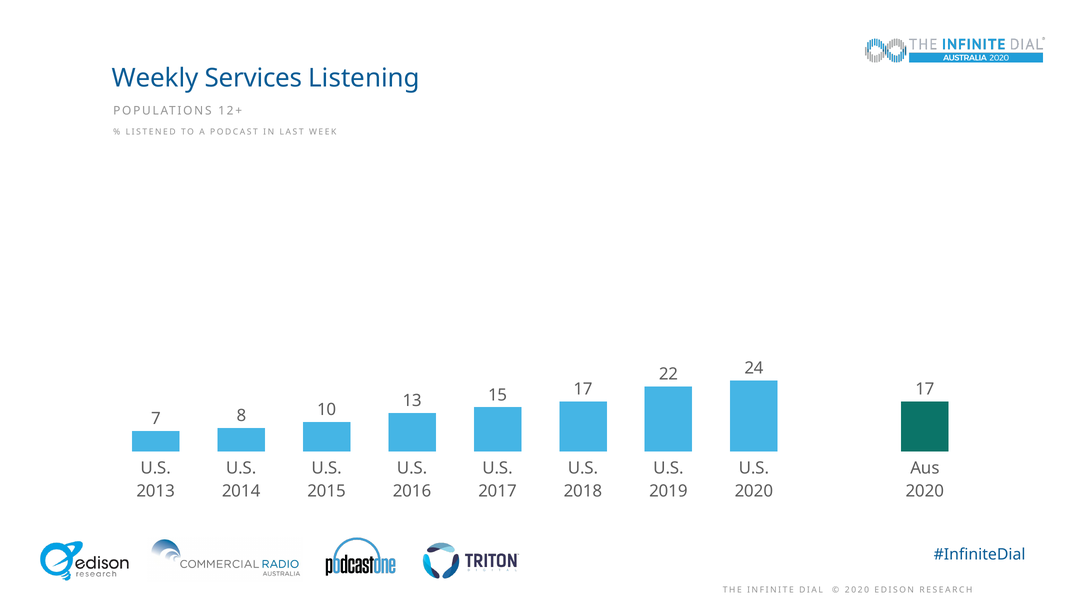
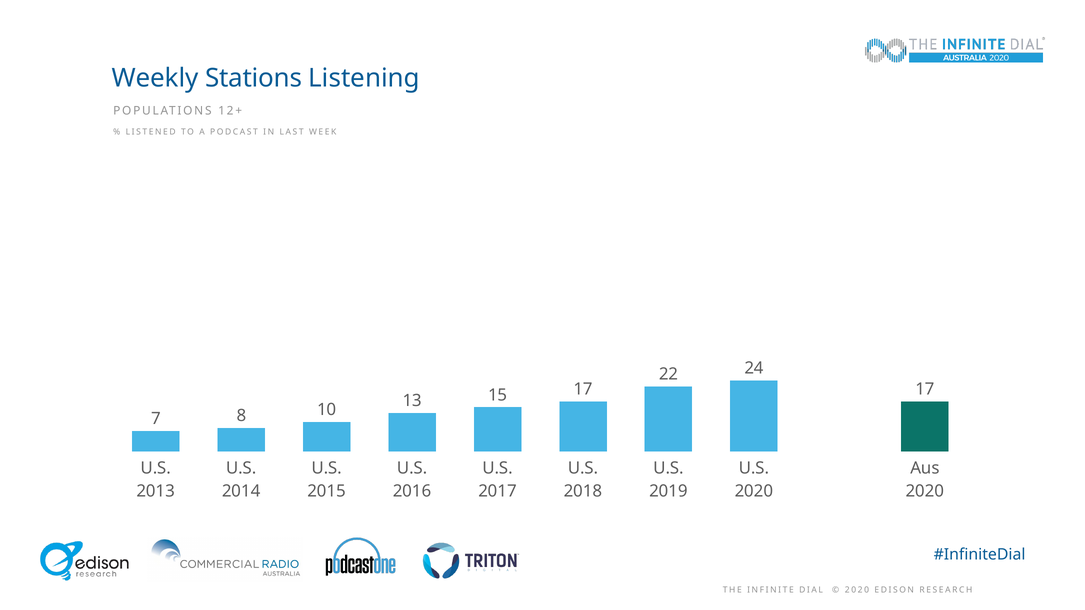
Services: Services -> Stations (254, 78)
